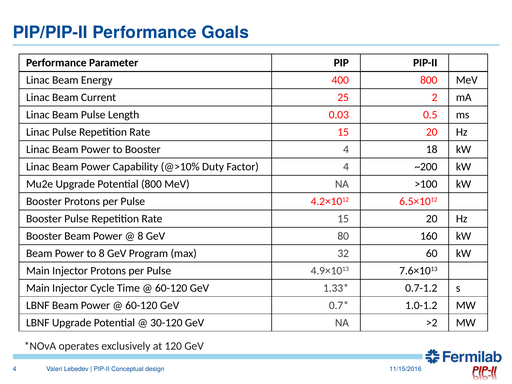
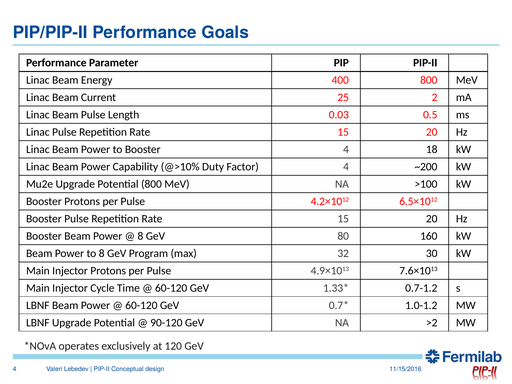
60: 60 -> 30 (432, 253)
30-120: 30-120 -> 90-120 (166, 323)
